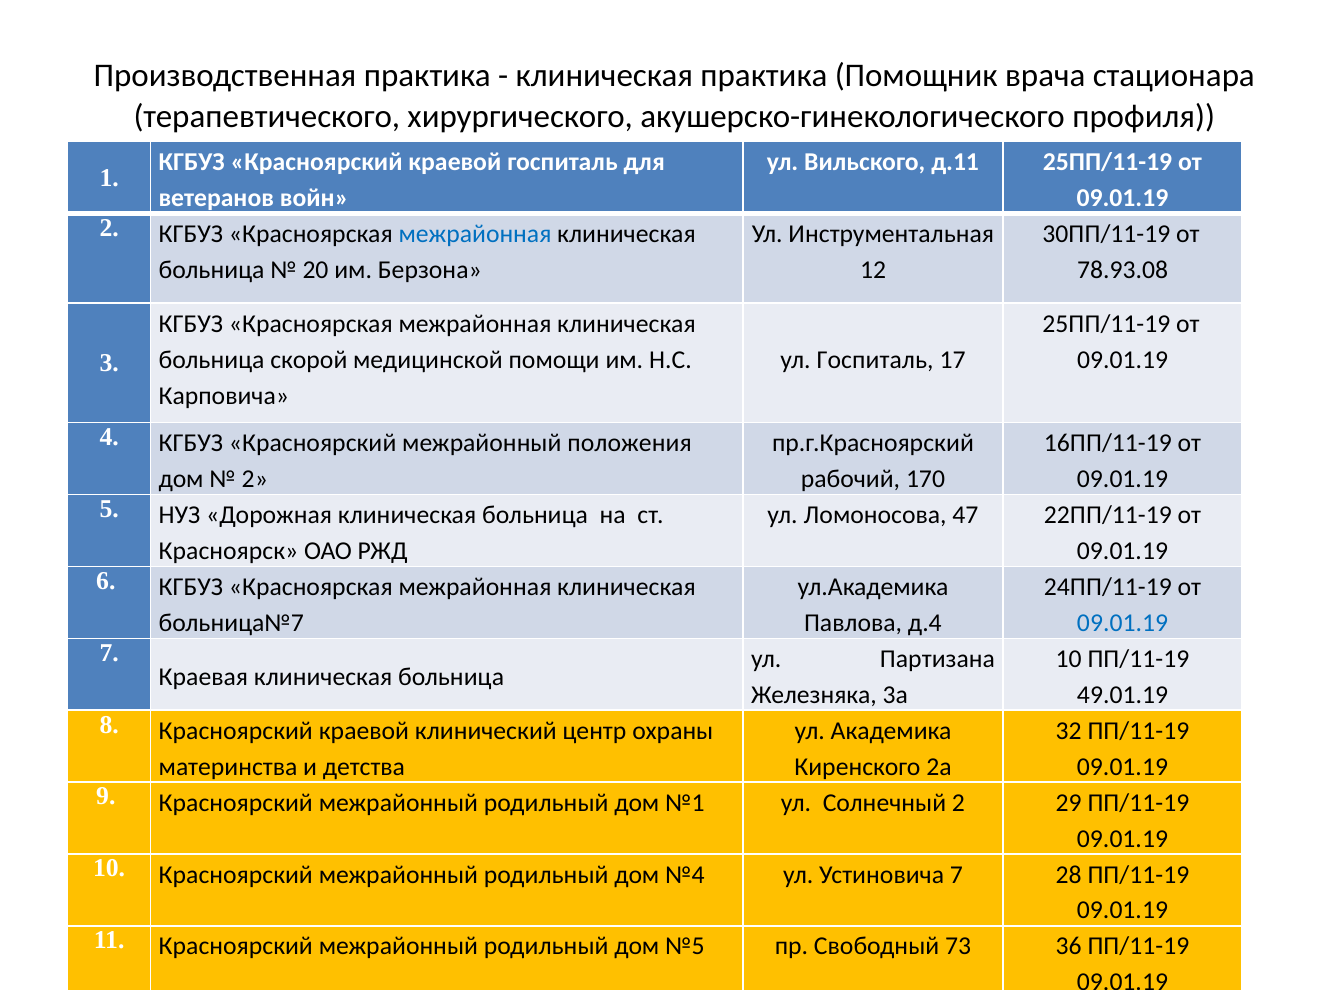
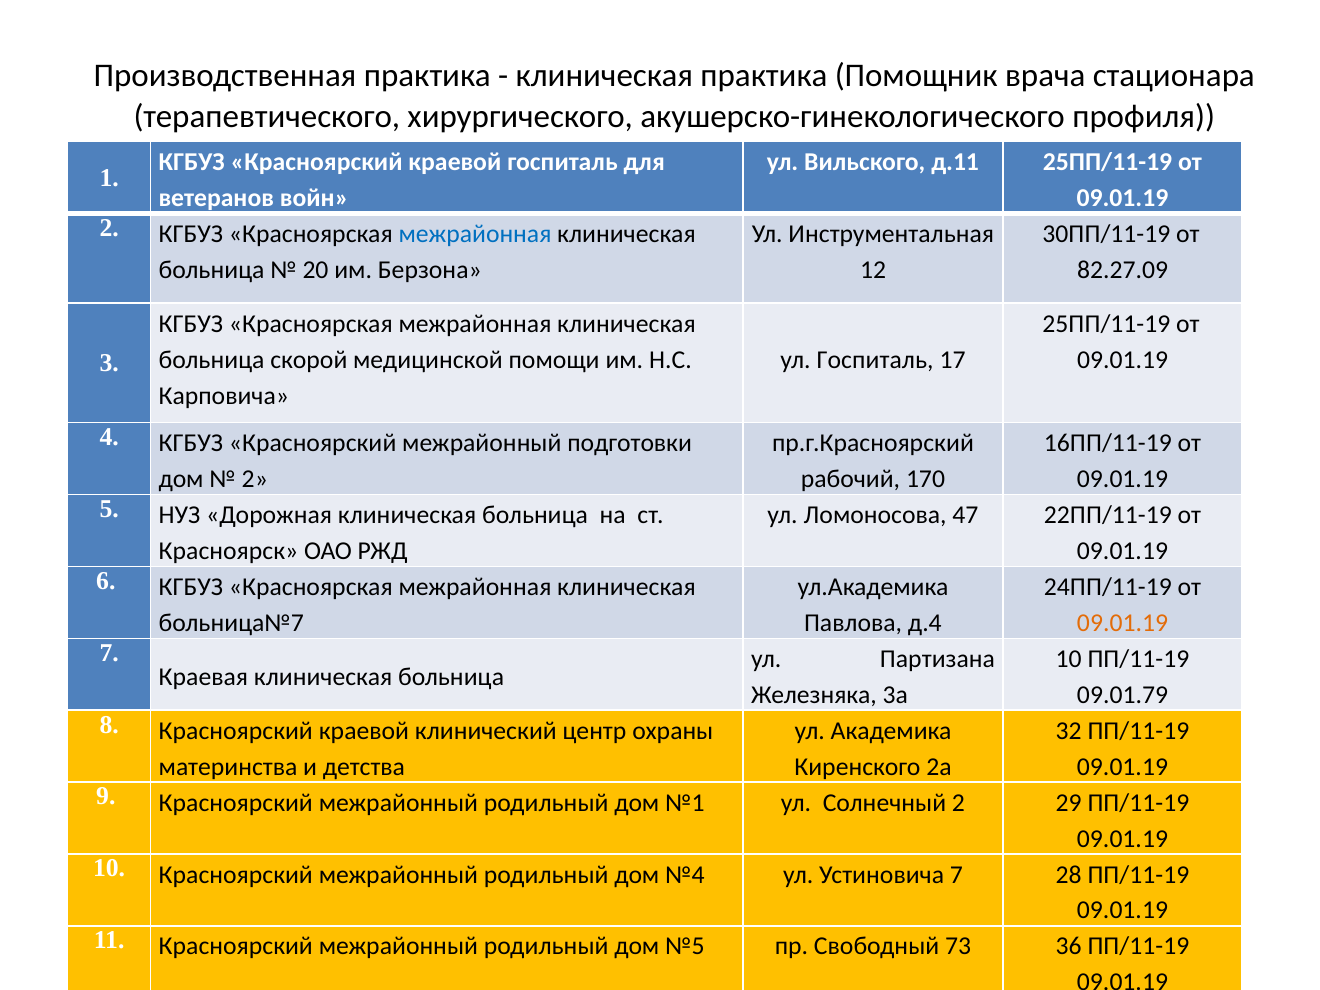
78.93.08: 78.93.08 -> 82.27.09 (1123, 270)
положения: положения -> подготовки (630, 443)
09.01.19 colour: blue -> orange (1123, 623)
49.01.19: 49.01.19 -> 09.01.79 (1123, 695)
